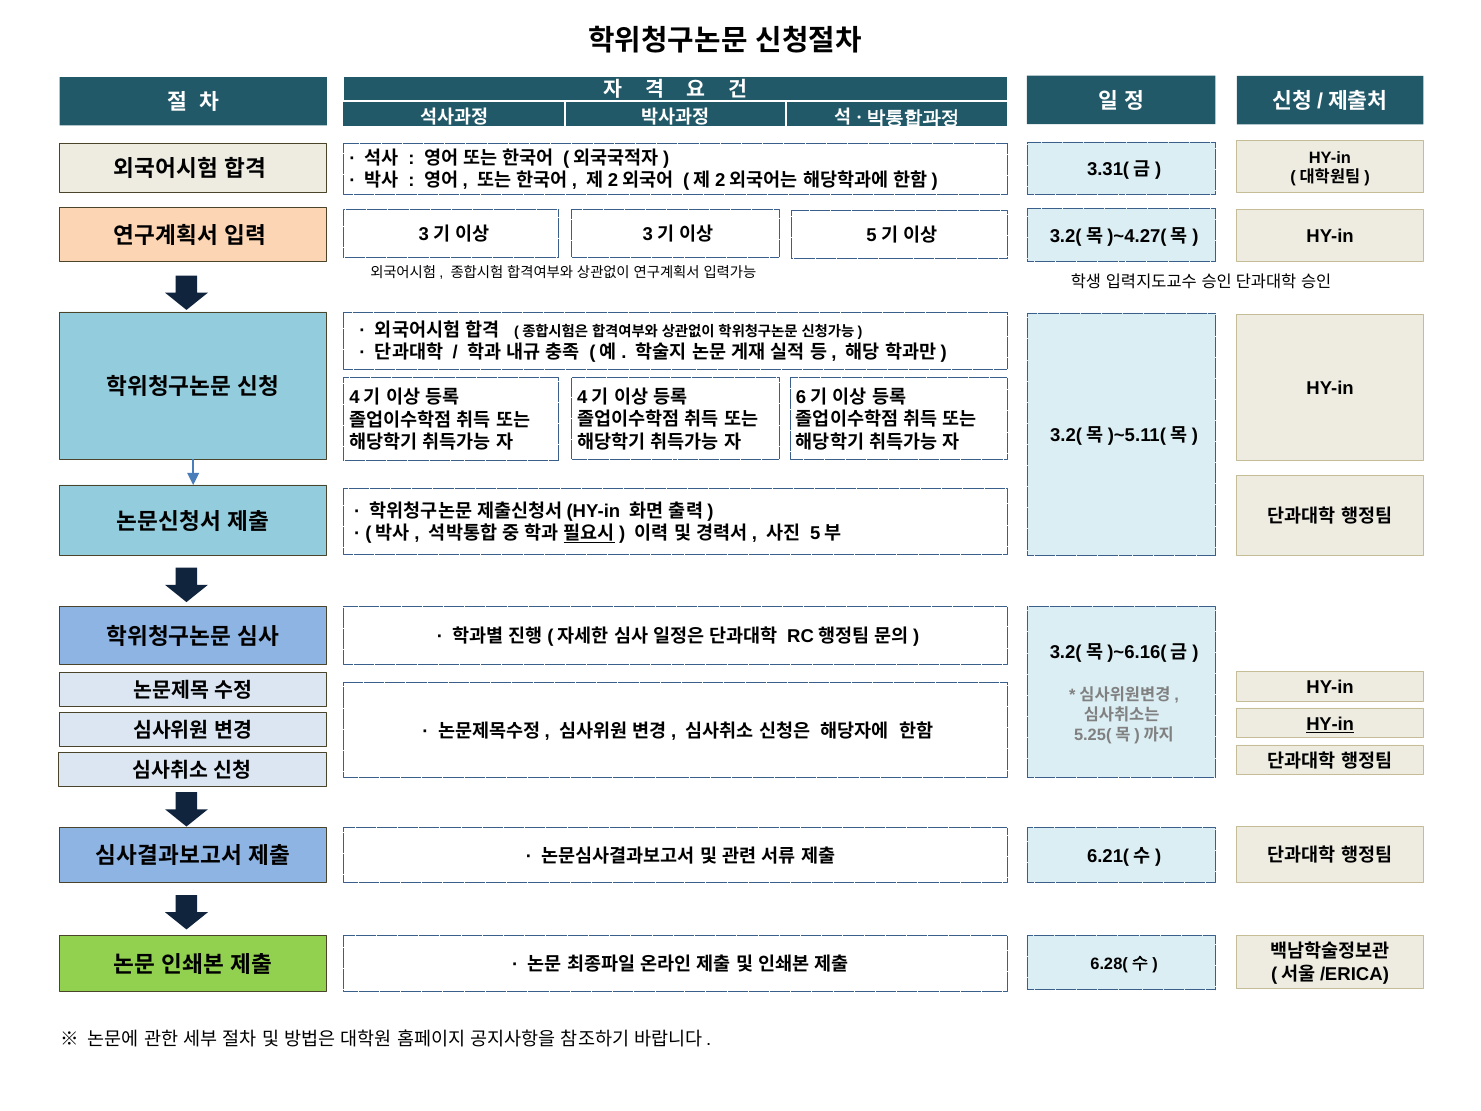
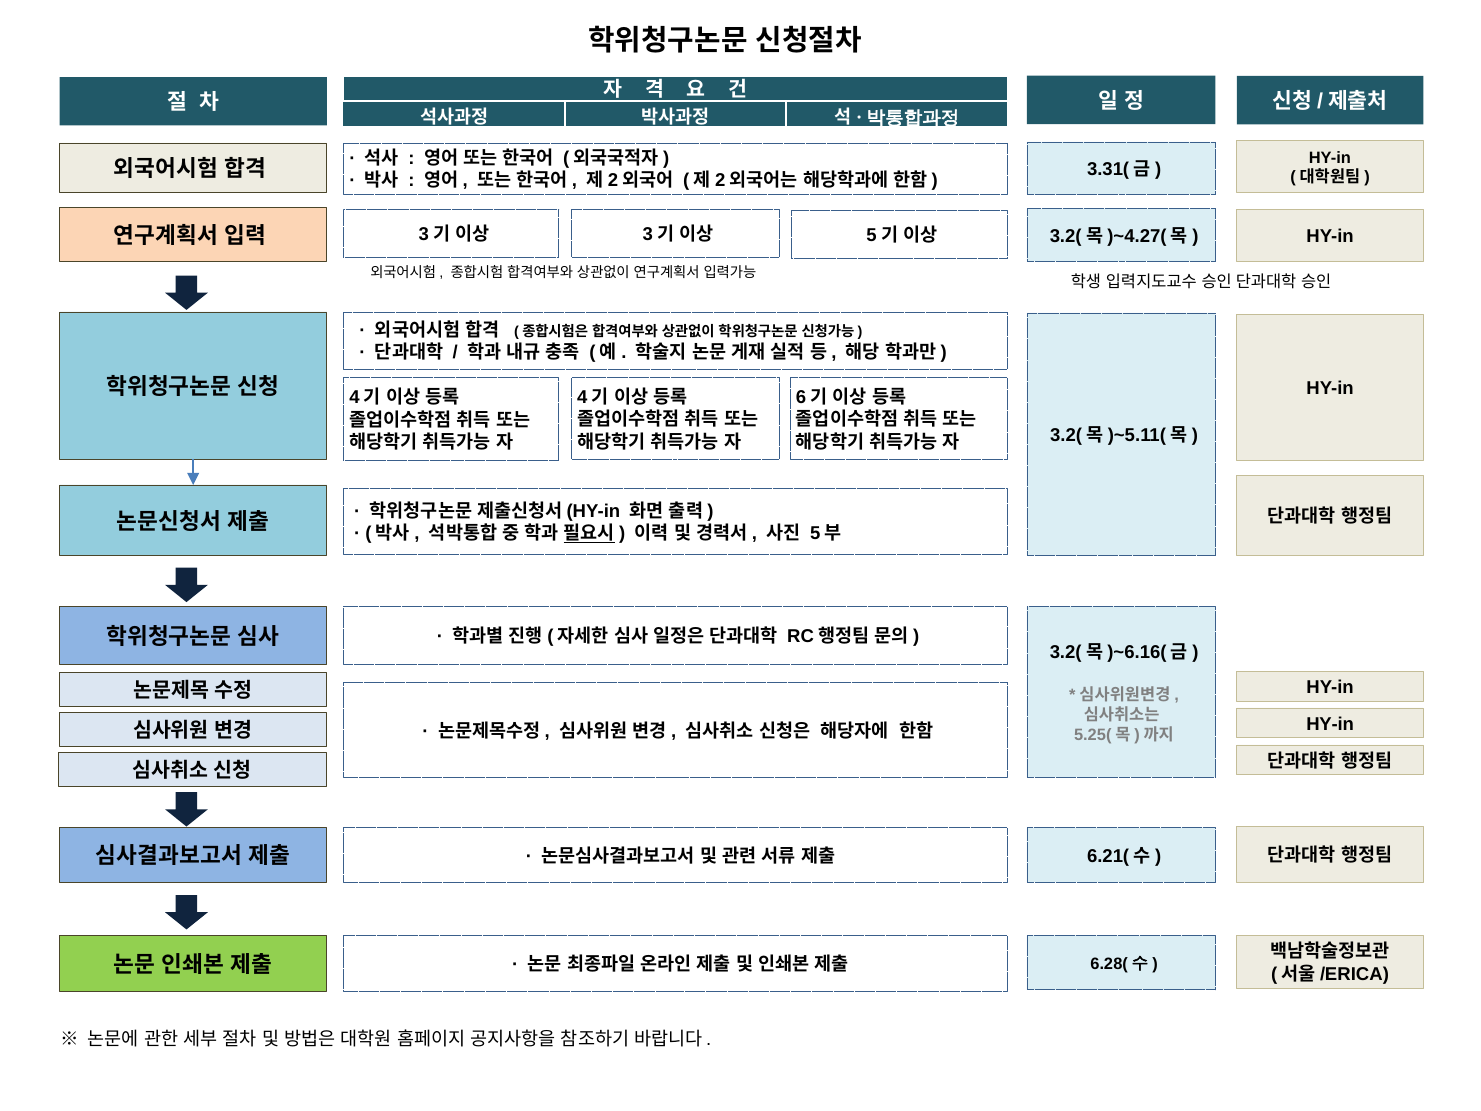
HY-in underline: present -> none (1330, 724)
